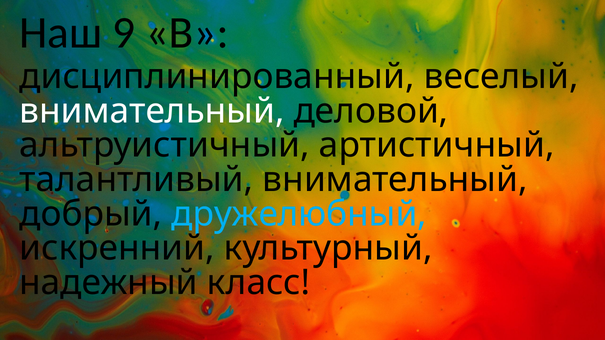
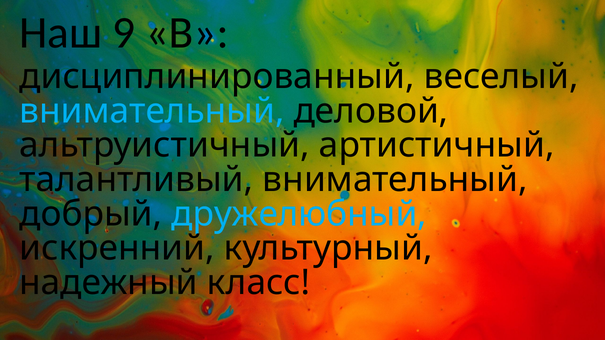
внимательный colour: white -> light blue (152, 111)
